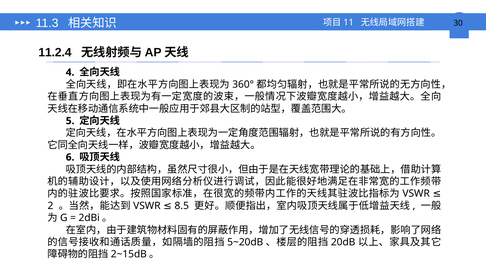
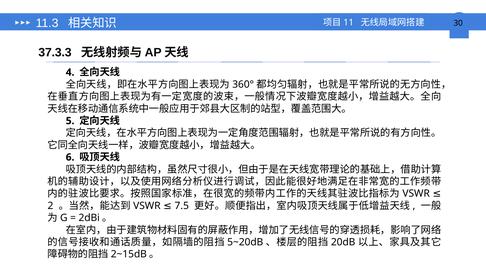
11.2.4: 11.2.4 -> 37.3.3 (55, 53)
8.5: 8.5 -> 7.5 (182, 206)
